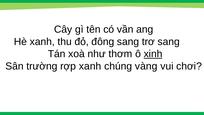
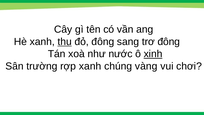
thu underline: none -> present (65, 42)
trơ sang: sang -> đông (169, 42)
thơm: thơm -> nước (121, 54)
